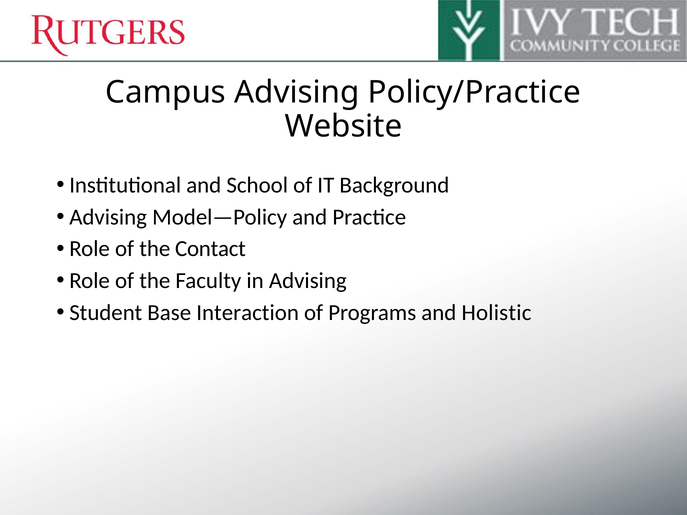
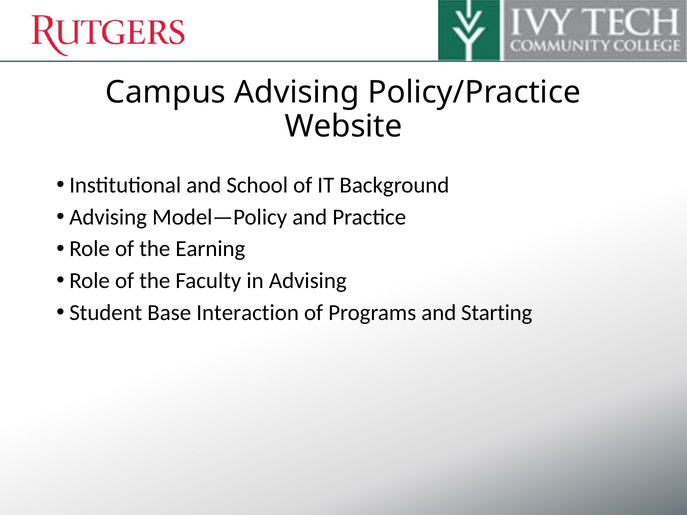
Contact: Contact -> Earning (210, 249)
Holistic: Holistic -> Starting (497, 313)
